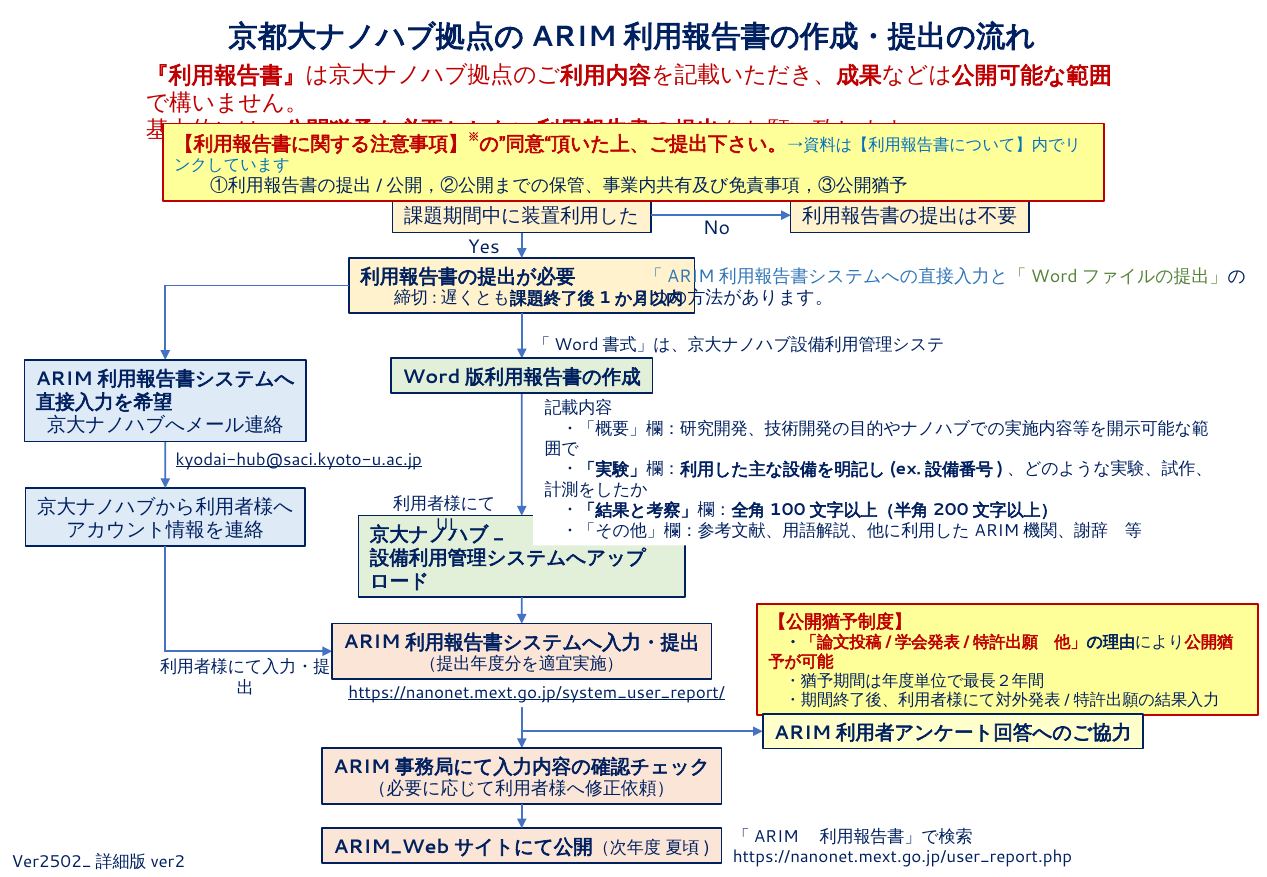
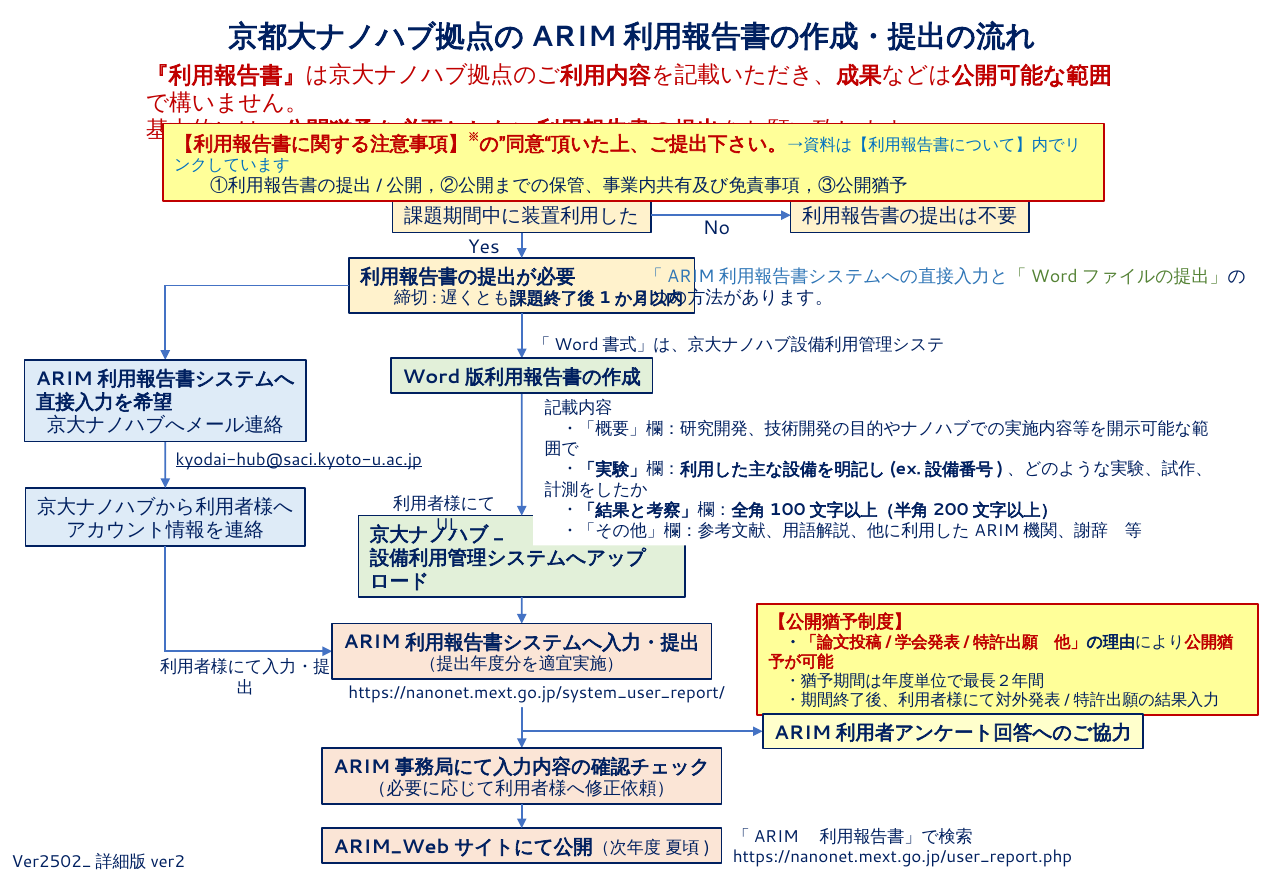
https://nanonet.mext.go.jp/system_user_report/ underline: present -> none (537, 693)
